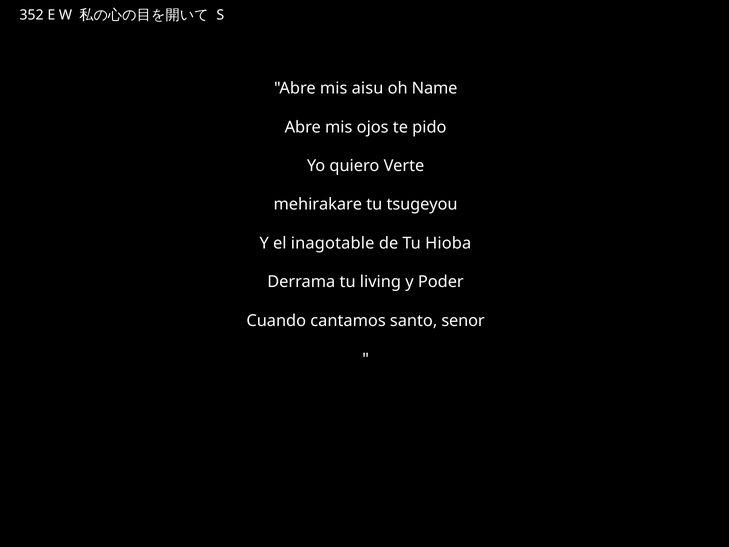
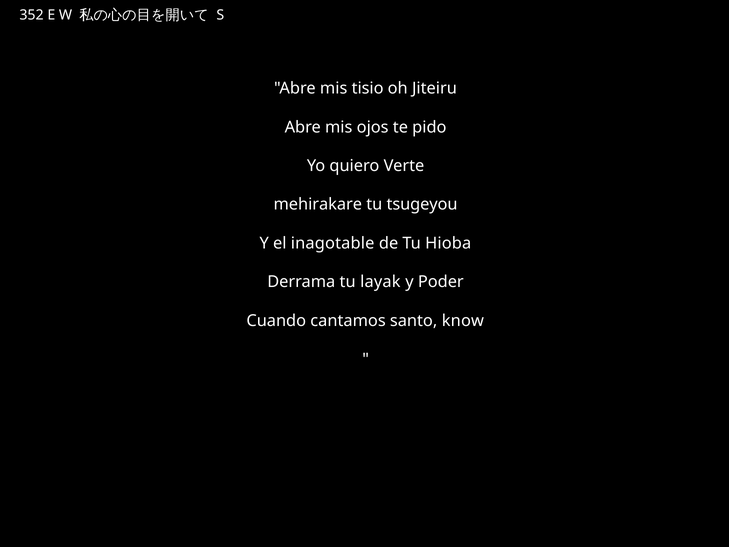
aisu: aisu -> tisio (368, 88)
Name: Name -> Jiteiru (434, 88)
living: living -> layak (380, 282)
senor: senor -> know (463, 321)
